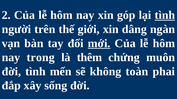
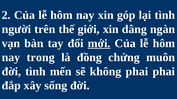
tình underline: present -> none (165, 15)
thêm: thêm -> đồng (89, 58)
không toàn: toàn -> phai (137, 72)
